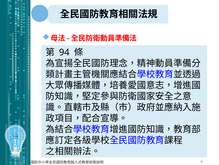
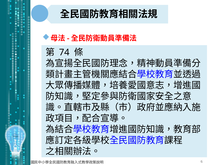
94: 94 -> 74 (64, 52)
